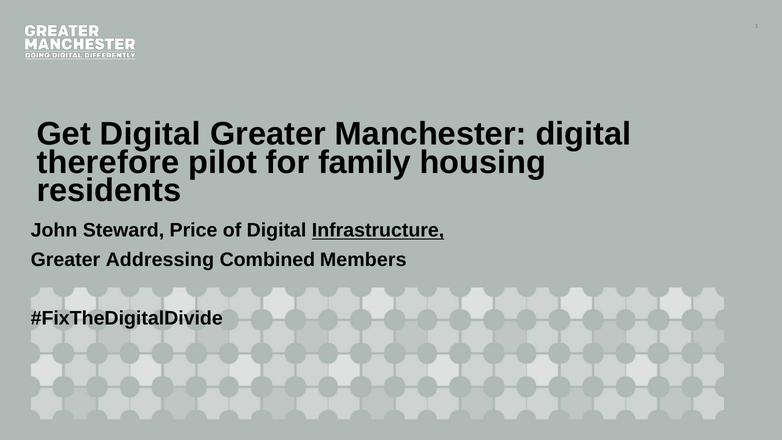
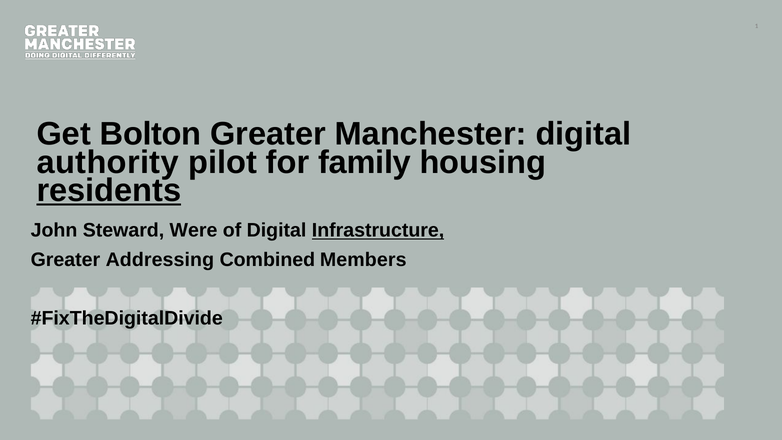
Get Digital: Digital -> Bolton (151, 134)
therefore: therefore -> authority (108, 162)
residents underline: none -> present (109, 190)
Price: Price -> Were (194, 230)
